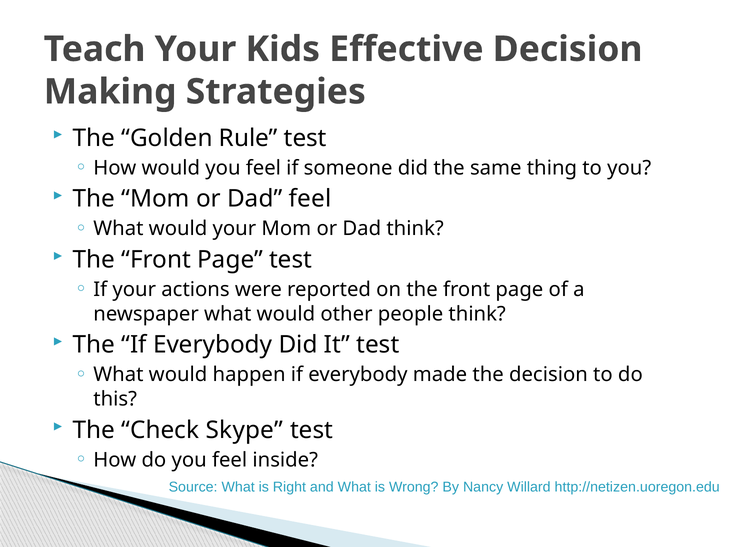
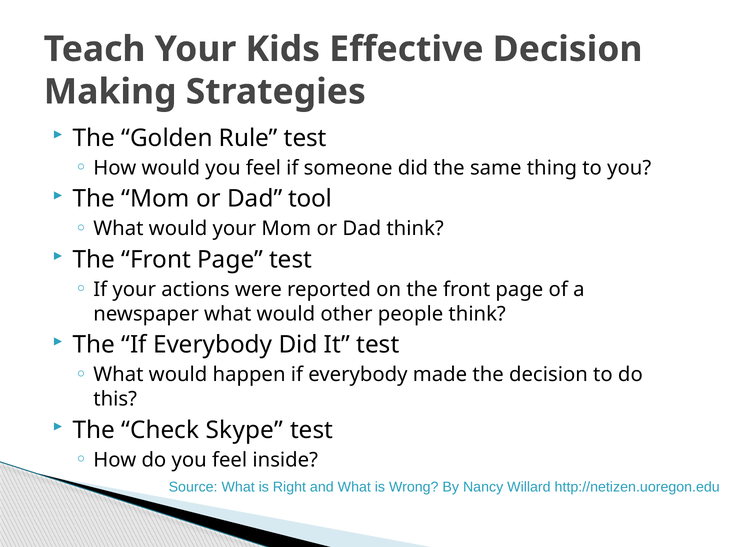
Dad feel: feel -> tool (310, 199)
